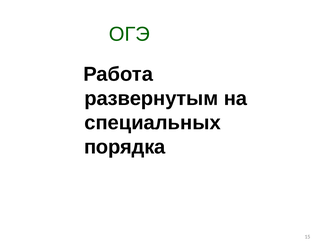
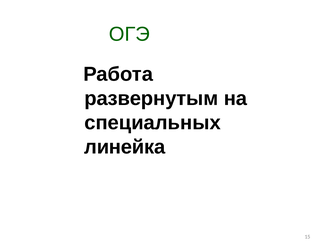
порядка: порядка -> линейка (125, 147)
